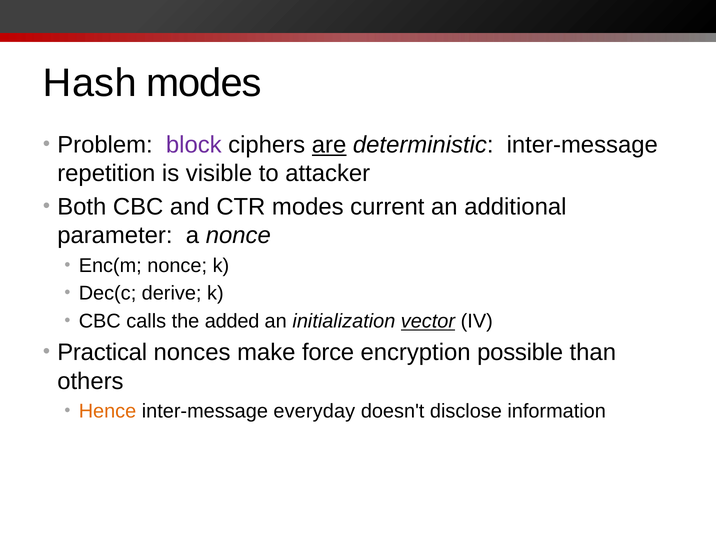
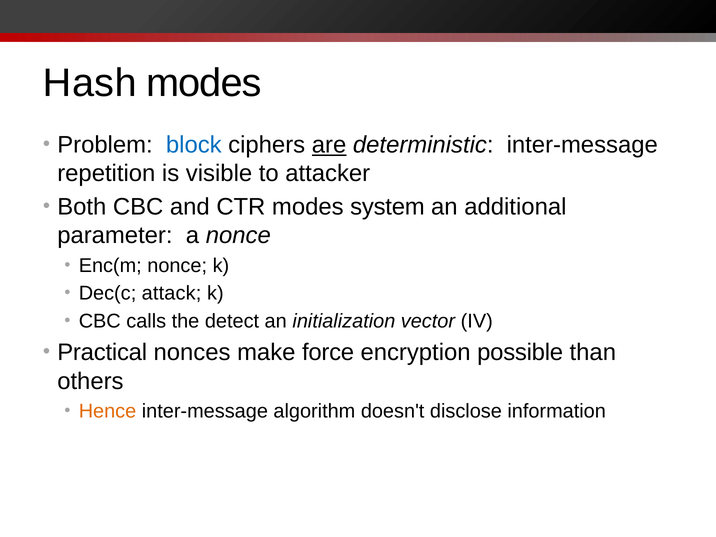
block colour: purple -> blue (194, 145)
current: current -> system (387, 207)
derive: derive -> attack (172, 293)
added: added -> detect (232, 321)
vector underline: present -> none (428, 321)
everyday: everyday -> algorithm (314, 411)
